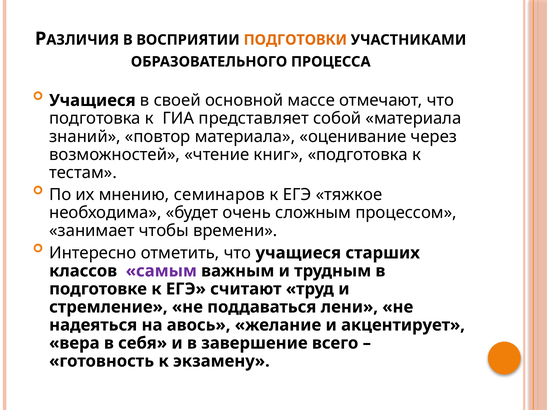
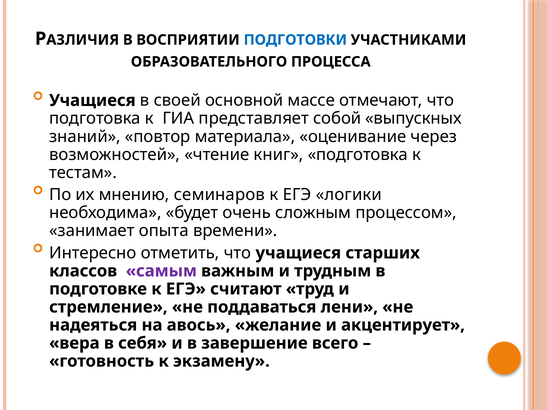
ПОДГОТОВКИ colour: orange -> blue (295, 40)
собой материала: материала -> выпускных (413, 119)
тяжкое: тяжкое -> логики (349, 195)
чтобы: чтобы -> опыта (164, 231)
